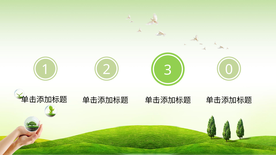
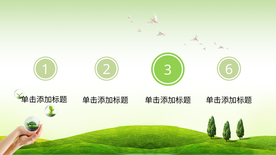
0: 0 -> 6 (229, 70)
